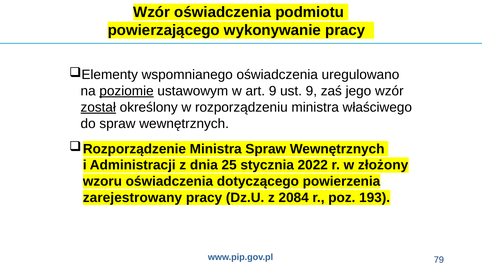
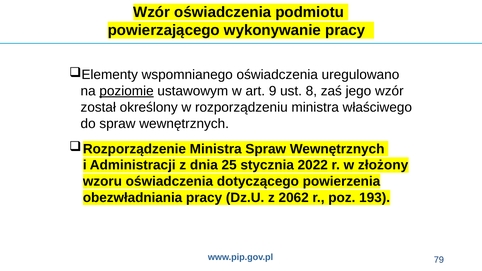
ust 9: 9 -> 8 (311, 91)
został underline: present -> none (98, 107)
zarejestrowany: zarejestrowany -> obezwładniania (133, 198)
2084: 2084 -> 2062 (294, 198)
